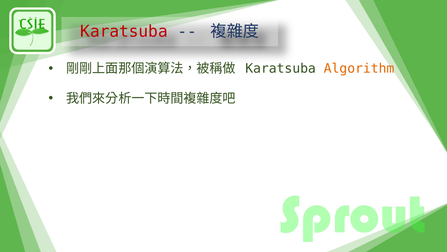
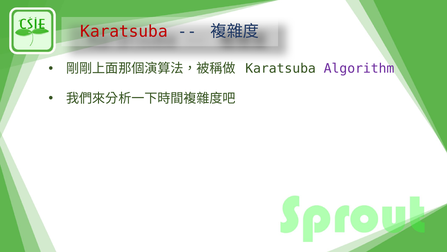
Algorithm colour: orange -> purple (359, 69)
